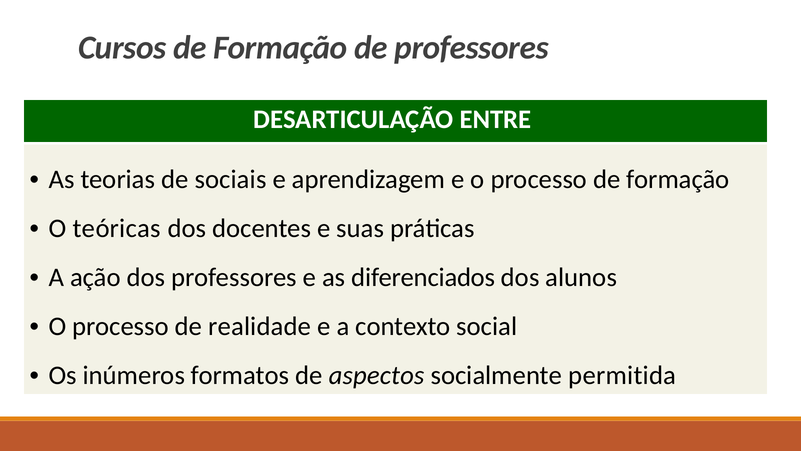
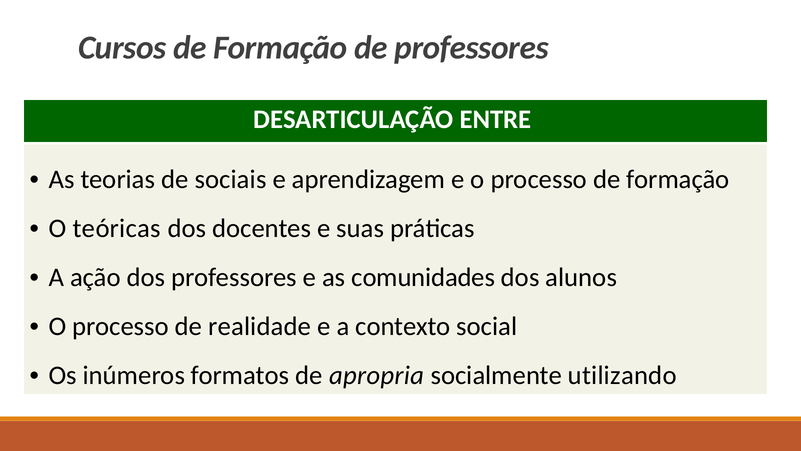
diferenciados: diferenciados -> comunidades (423, 277)
aspectos: aspectos -> apropria (376, 375)
permitida: permitida -> utilizando (622, 375)
